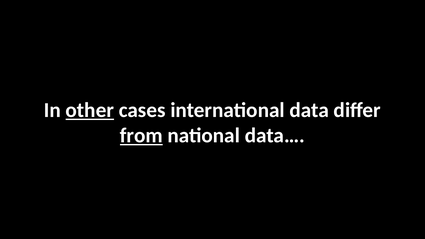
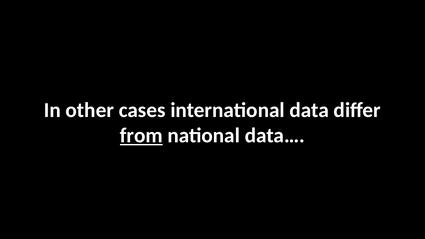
other underline: present -> none (90, 110)
